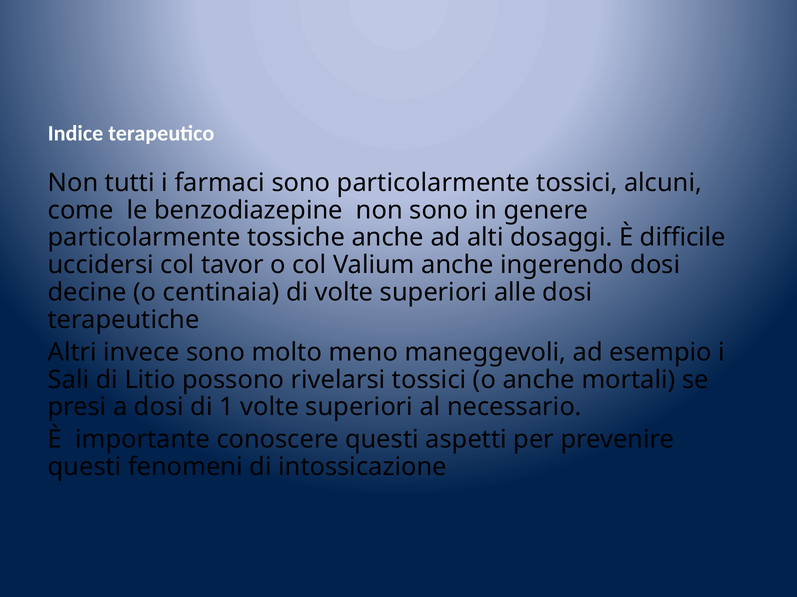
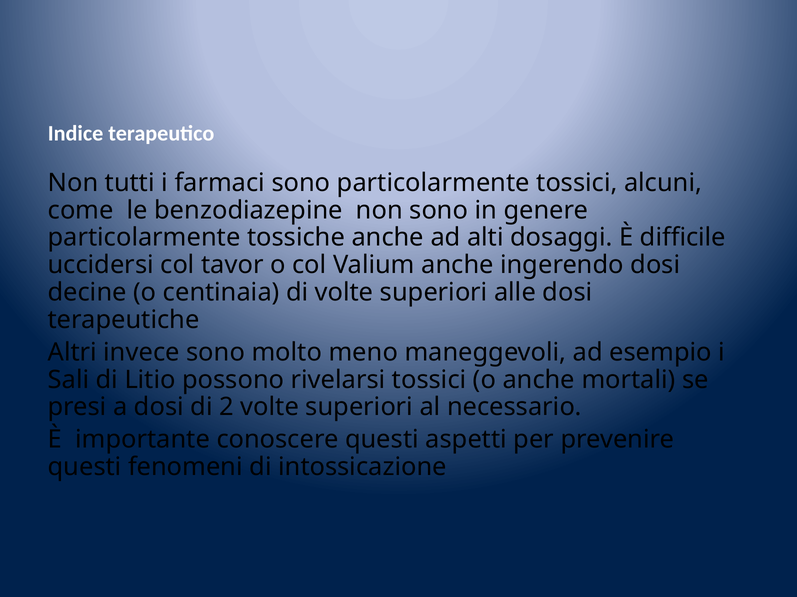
1: 1 -> 2 (227, 408)
